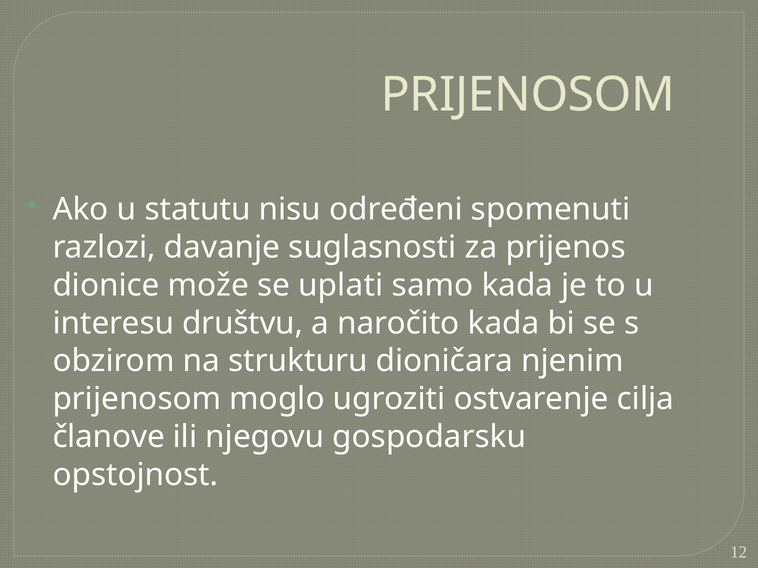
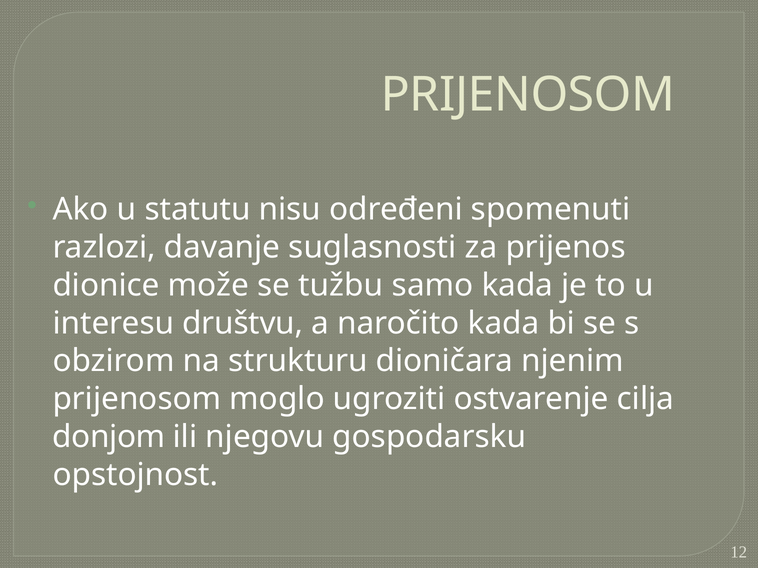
uplati: uplati -> tužbu (341, 286)
članove: članove -> donjom (109, 437)
